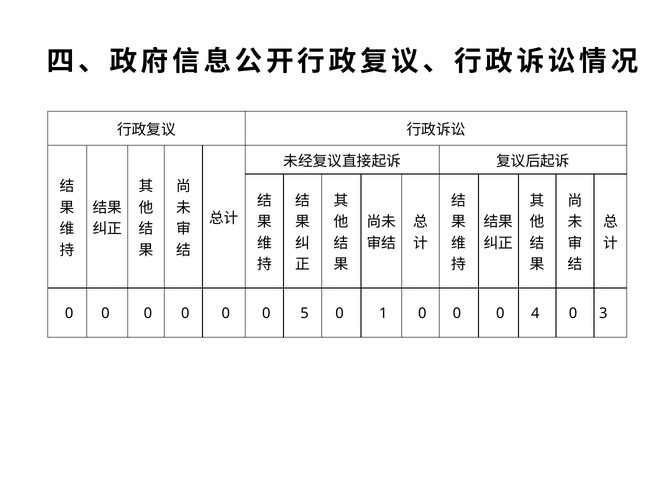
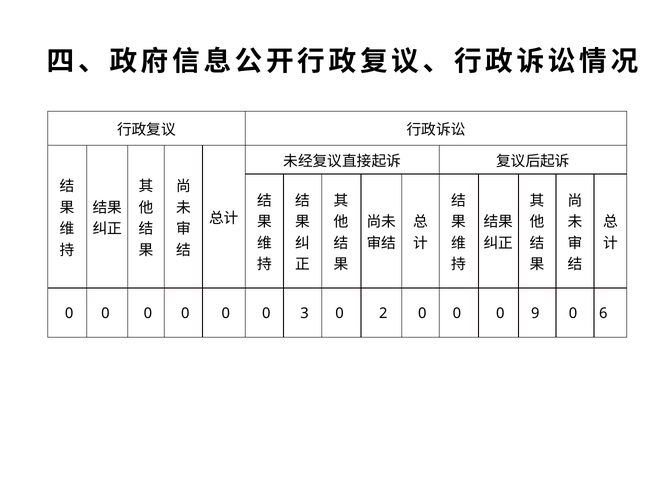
5: 5 -> 3 (305, 314)
1: 1 -> 2 (383, 314)
4: 4 -> 9 (535, 314)
3: 3 -> 6 (603, 314)
